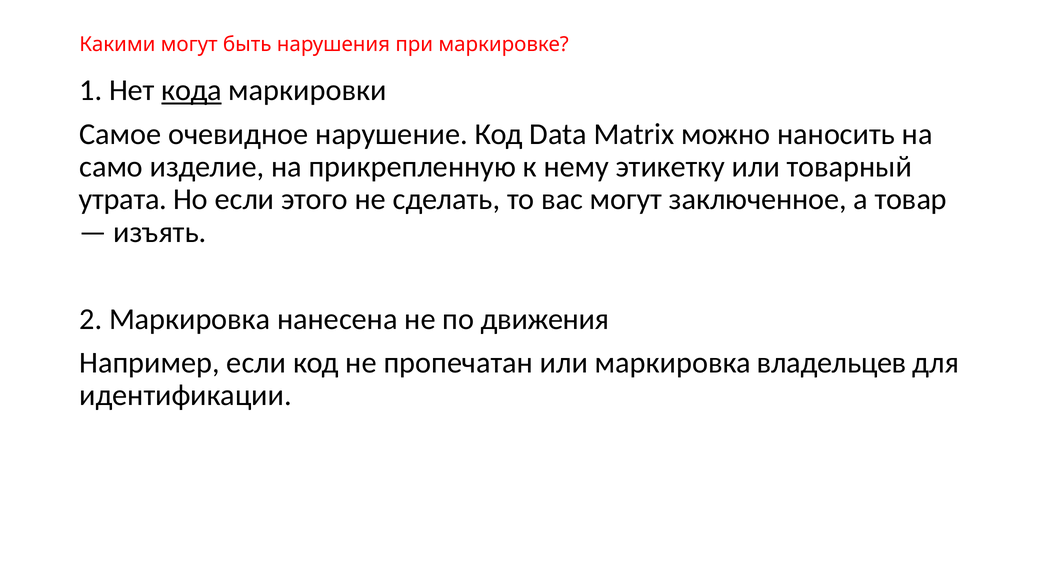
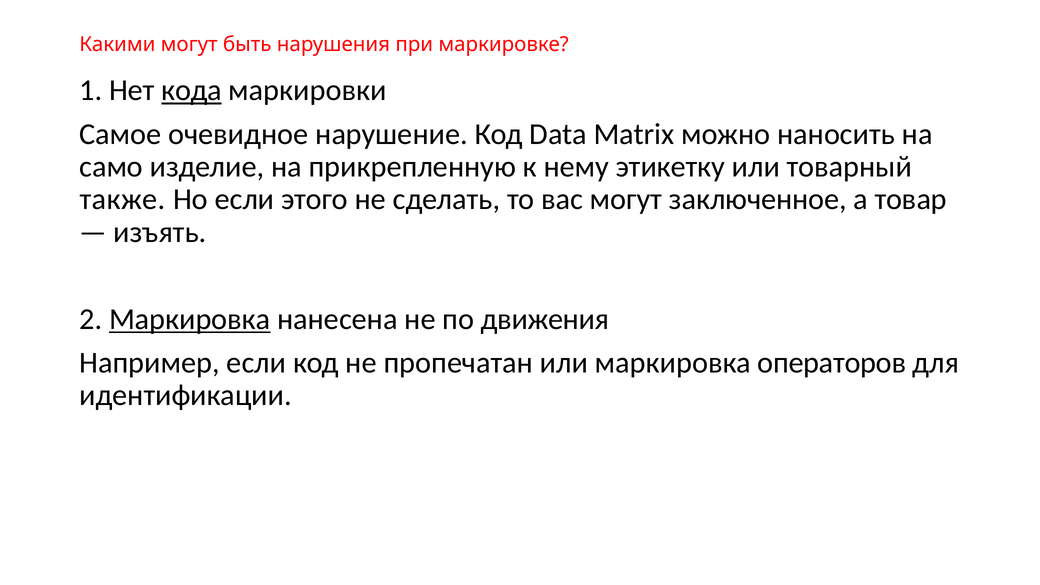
утрата: утрата -> также (123, 199)
Маркировка underline: none -> present (190, 319)
владельцев: владельцев -> операторов (832, 363)
